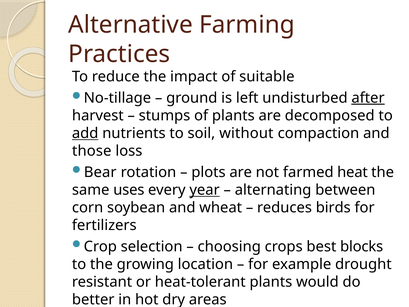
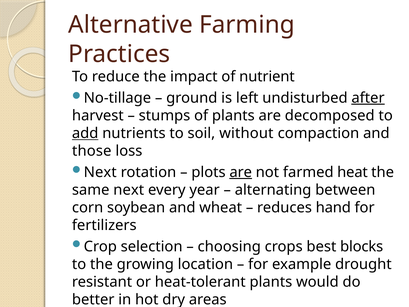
suitable: suitable -> nutrient (267, 77)
Bear: Bear -> Next (100, 172)
are underline: none -> present (241, 172)
same uses: uses -> next (129, 190)
year underline: present -> none (205, 190)
birds: birds -> hand (333, 208)
